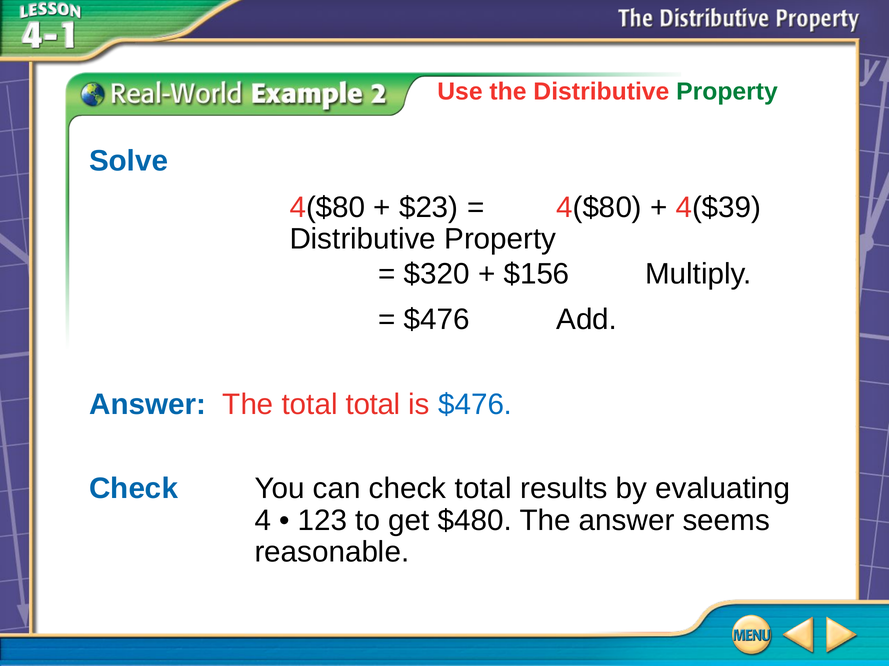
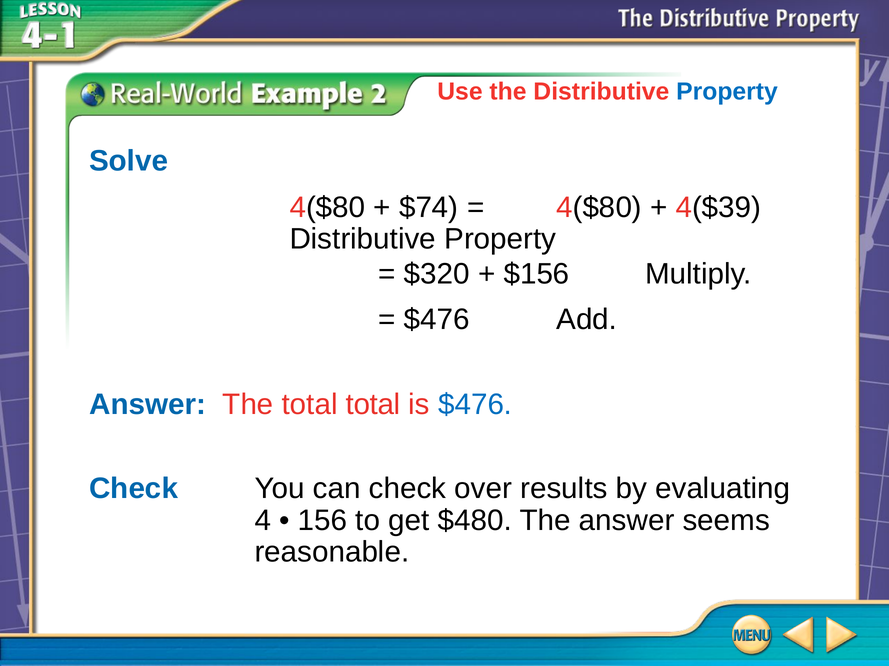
Property colour: green -> blue (727, 92)
$23: $23 -> $74 (429, 207)
check total: total -> over (483, 489)
123: 123 -> 156 (323, 521)
